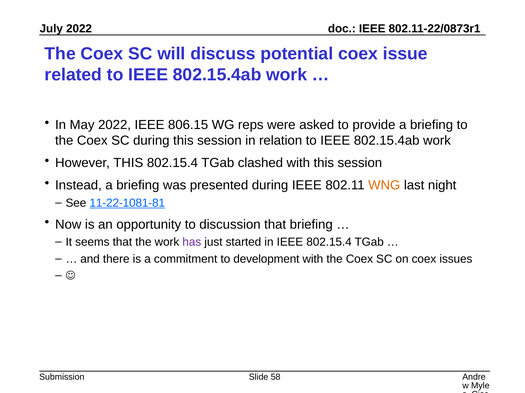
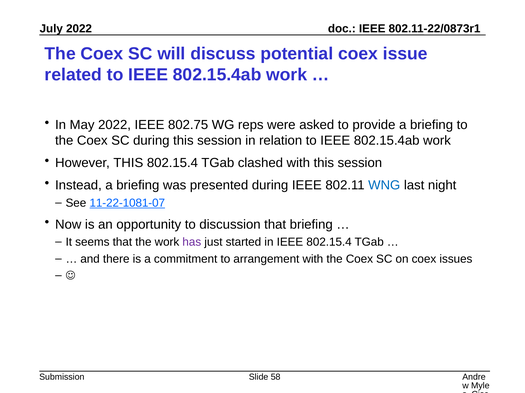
806.15: 806.15 -> 802.75 (188, 125)
WNG colour: orange -> blue (384, 186)
11-22-1081-81: 11-22-1081-81 -> 11-22-1081-07 (127, 203)
development: development -> arrangement (266, 259)
